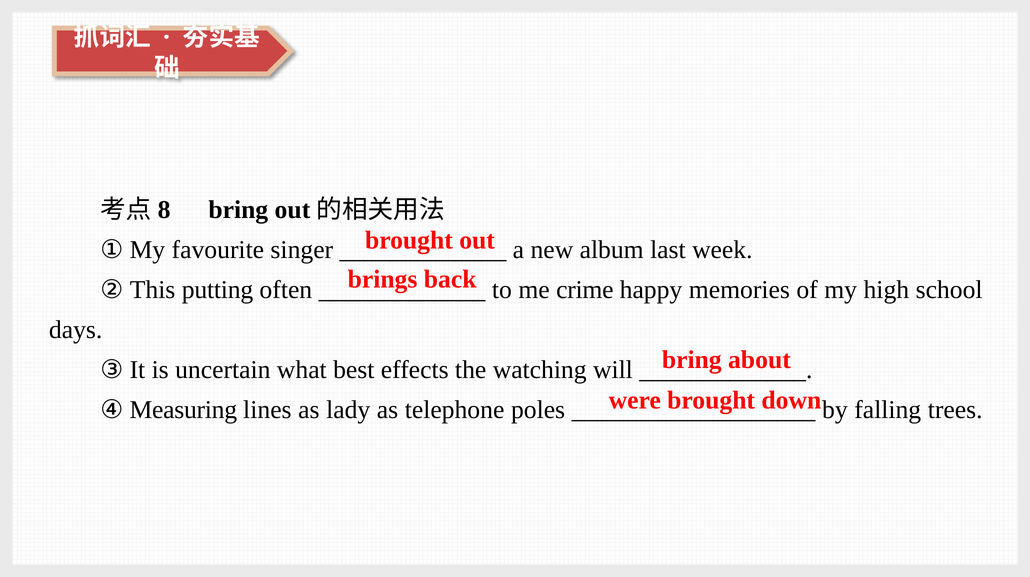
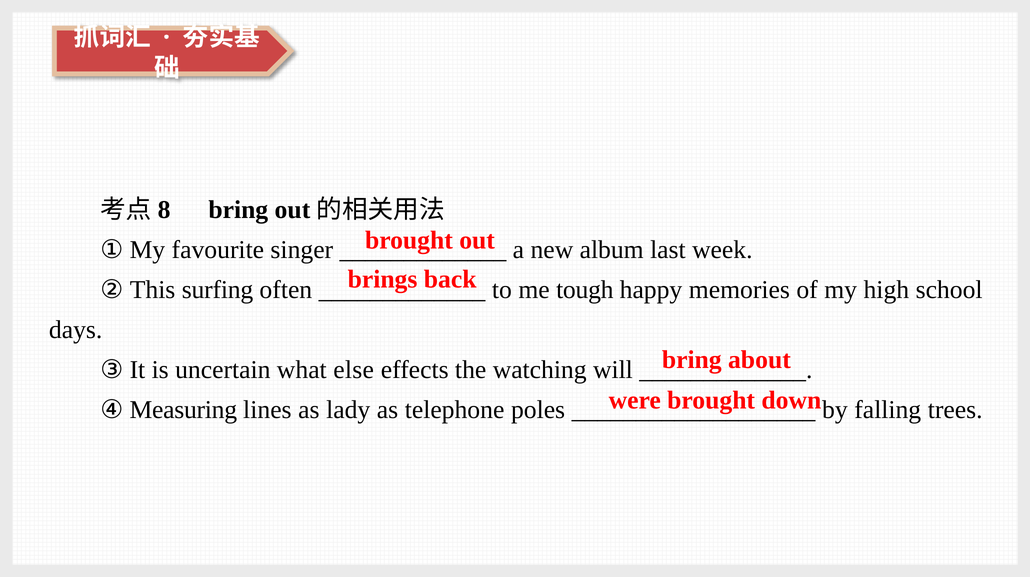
putting: putting -> surfing (218, 290)
crime: crime -> tough (585, 290)
best: best -> else (354, 370)
